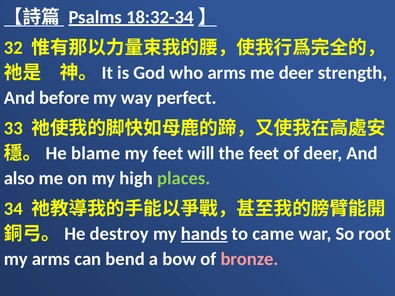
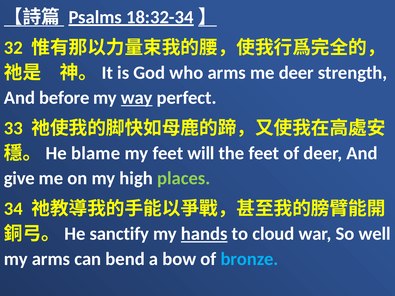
way underline: none -> present (137, 98)
also: also -> give (19, 178)
destroy: destroy -> sanctify (119, 234)
came: came -> cloud (273, 234)
root: root -> well (375, 234)
bronze colour: pink -> light blue (249, 259)
